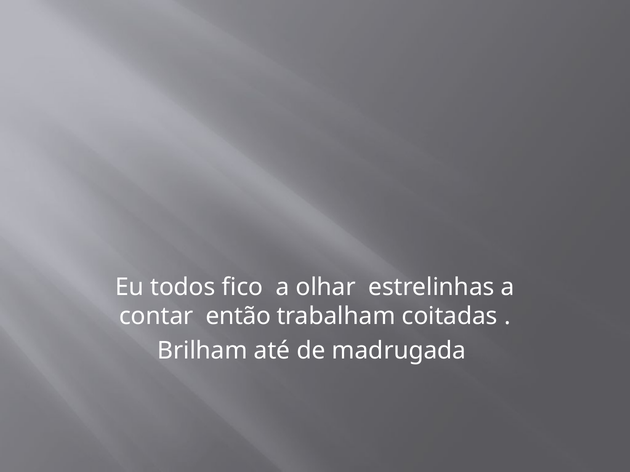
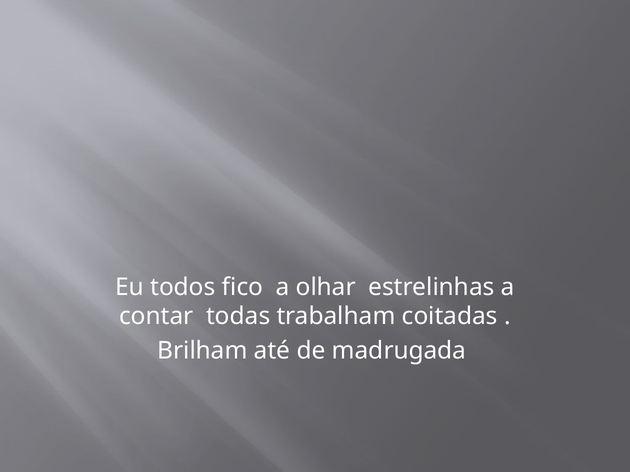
então: então -> todas (238, 317)
